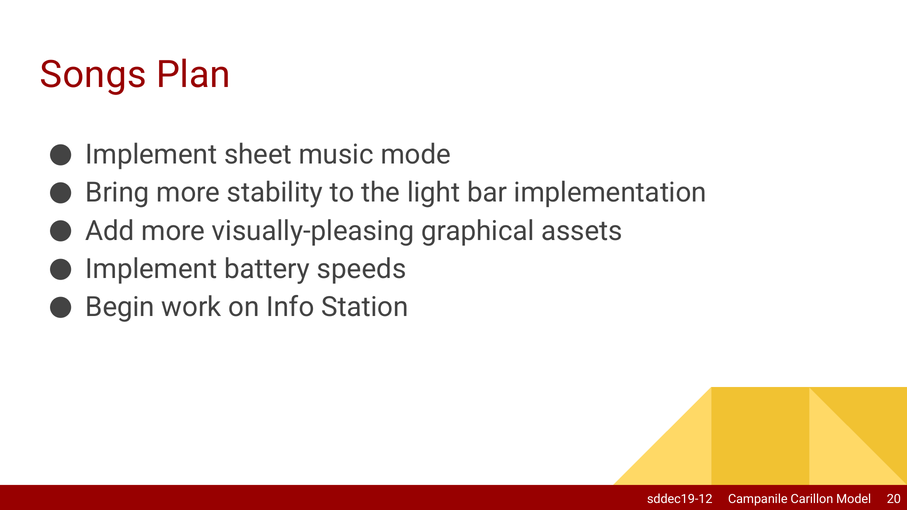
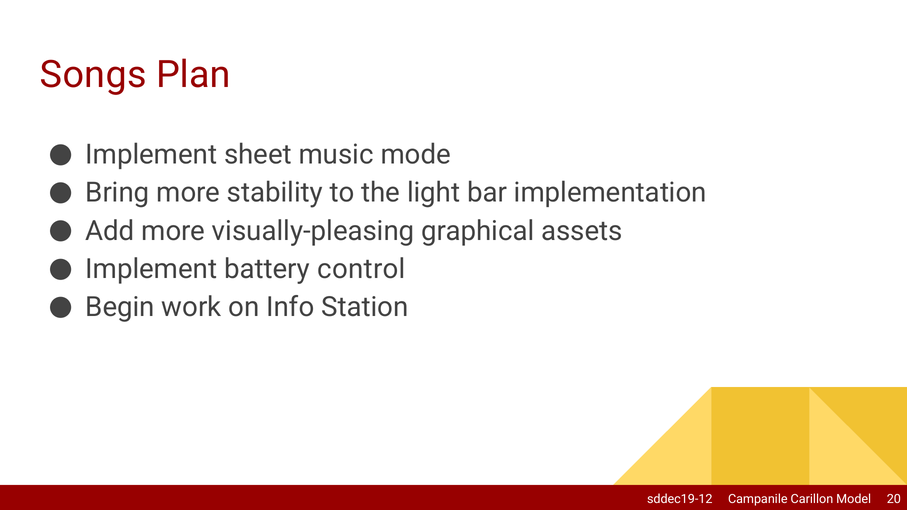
speeds: speeds -> control (362, 269)
